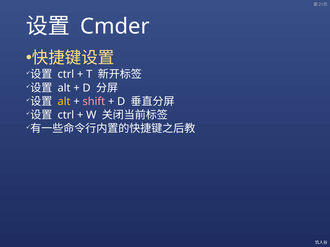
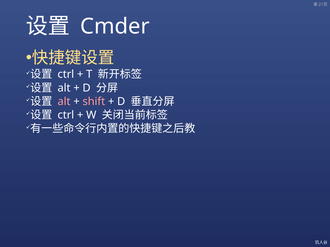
alt colour: yellow -> pink (64, 102)
